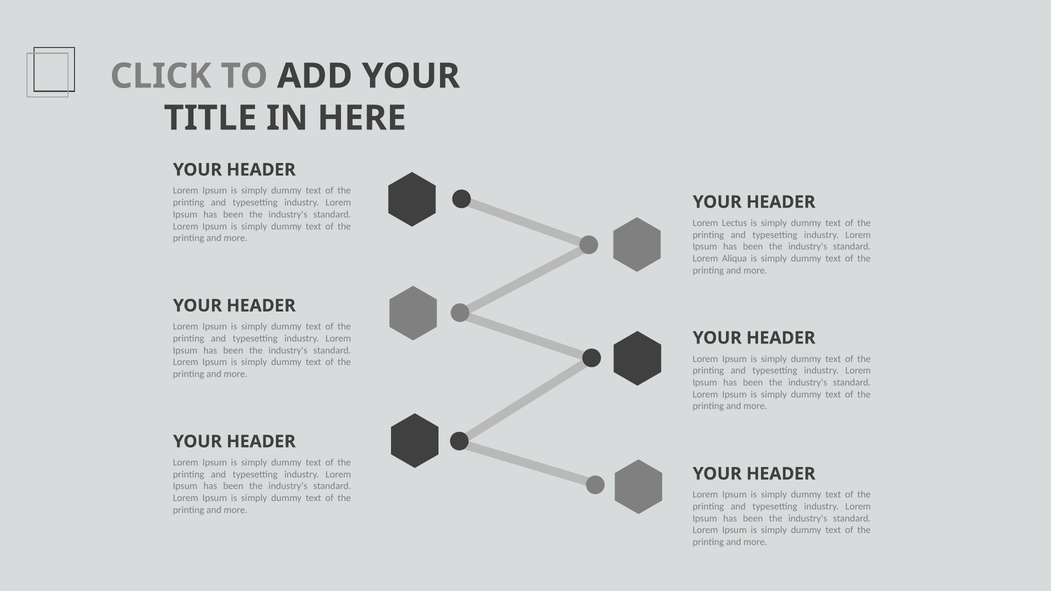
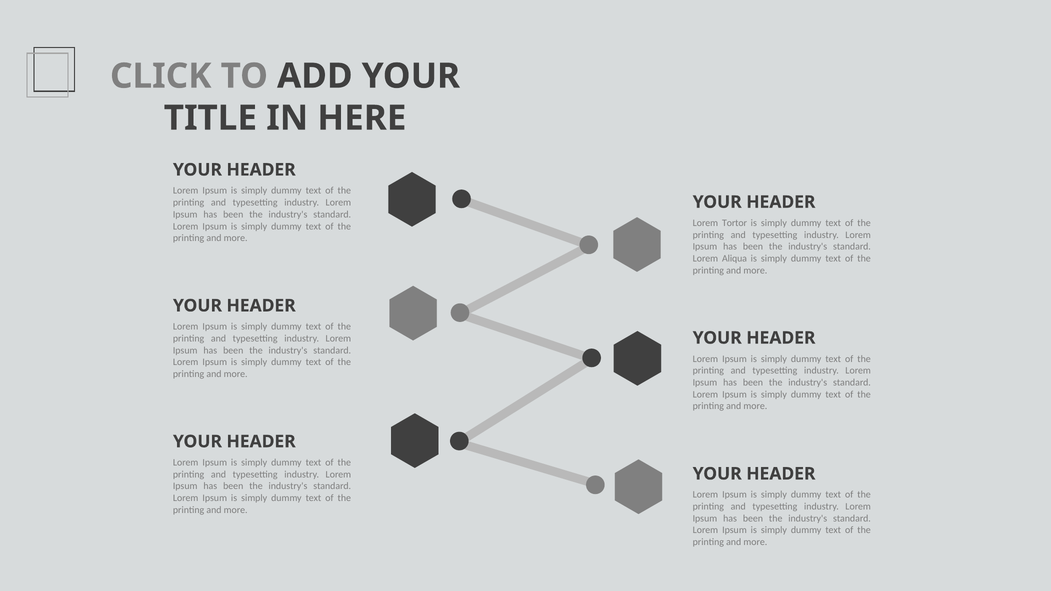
Lectus: Lectus -> Tortor (735, 223)
